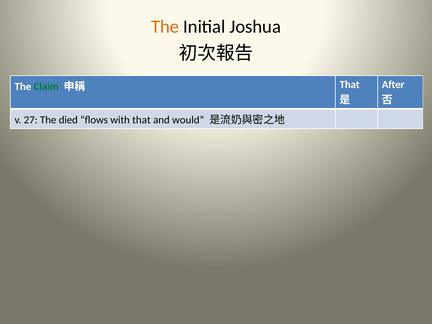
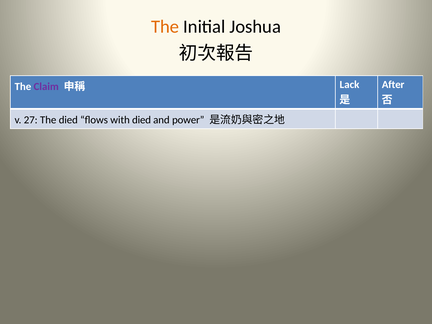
Claim colour: green -> purple (46, 87)
That: That -> Lack (350, 84)
with that: that -> died (142, 120)
would: would -> power (188, 120)
